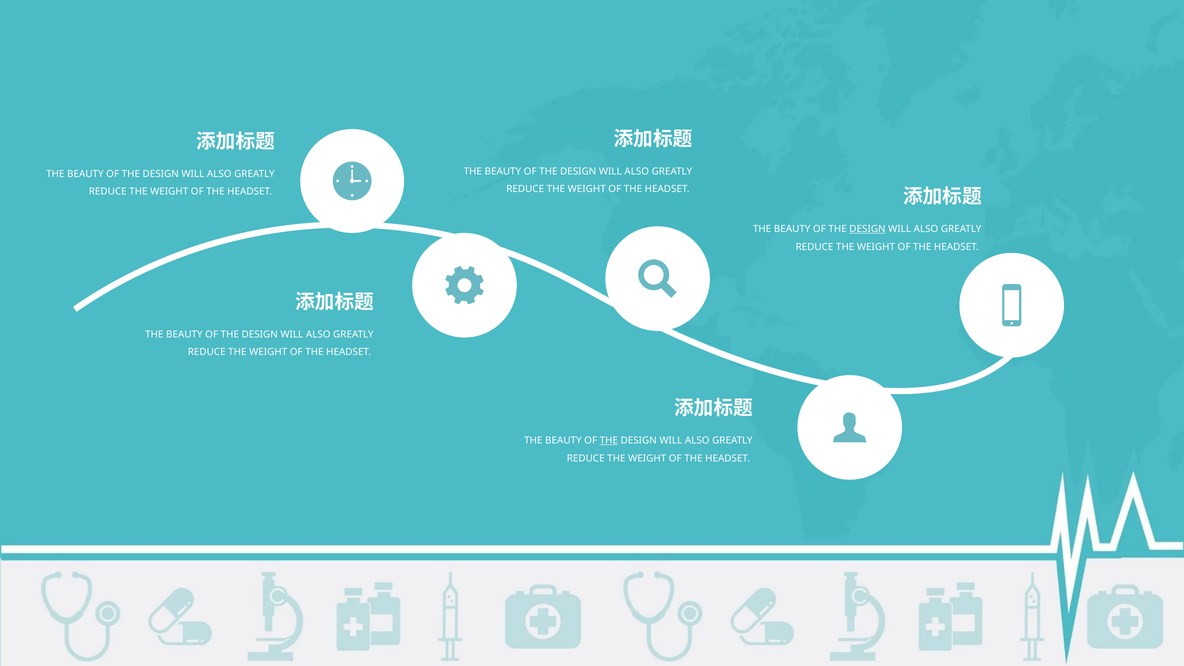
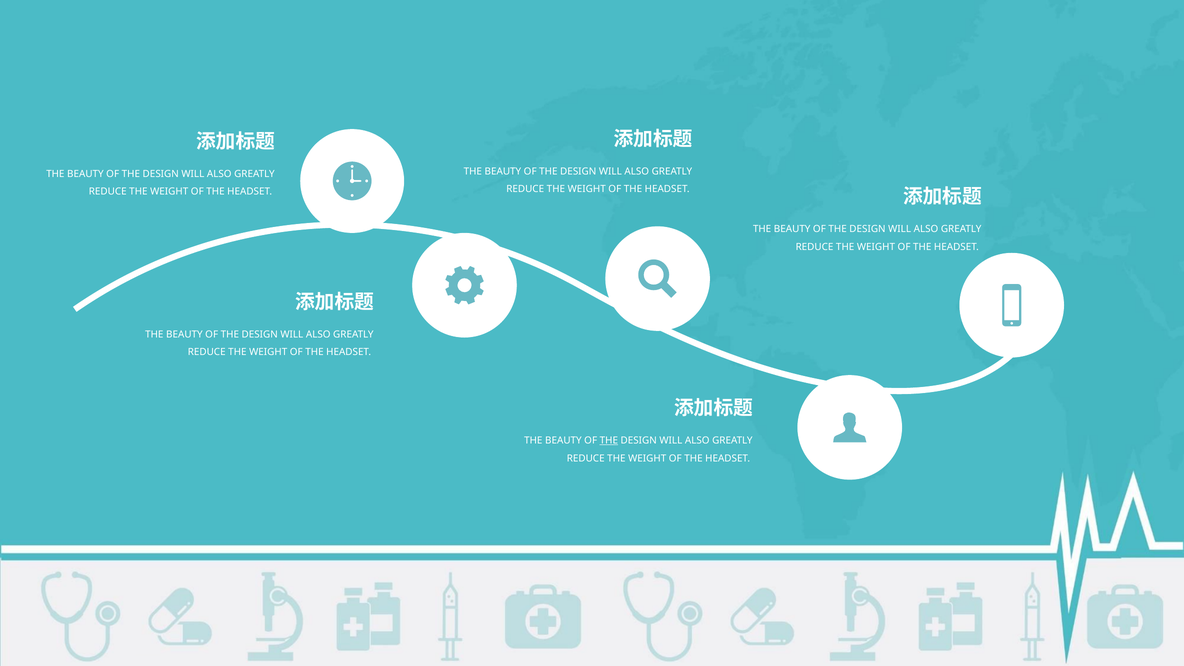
DESIGN underline: present -> none (867, 229)
